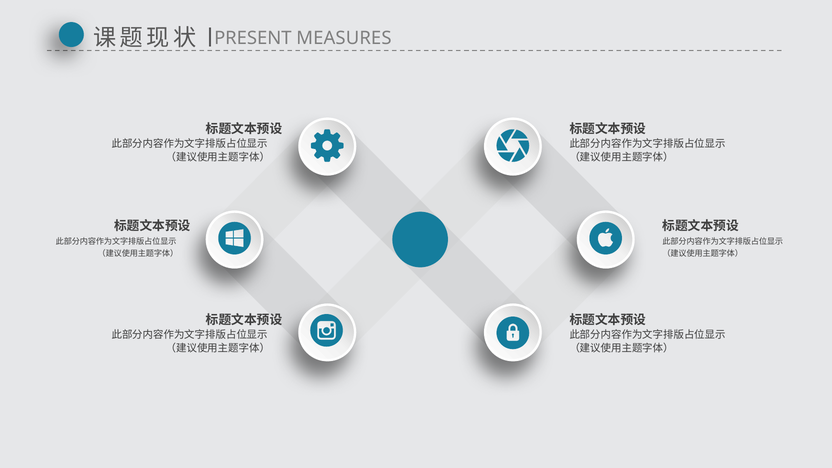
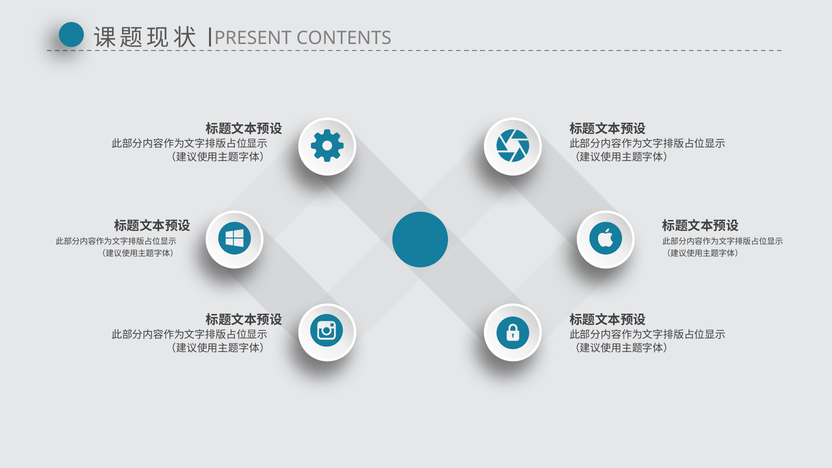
MEASURES: MEASURES -> CONTENTS (344, 38)
